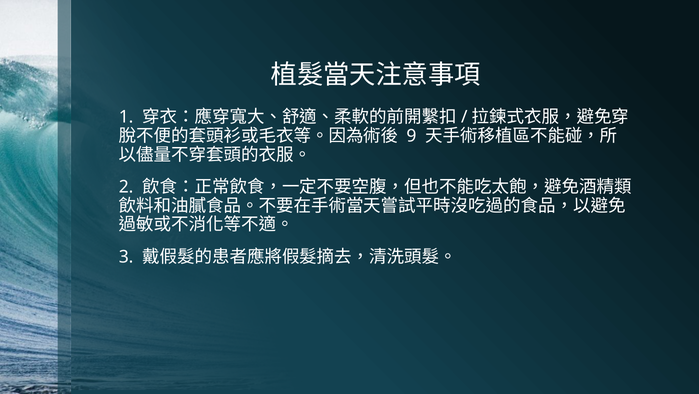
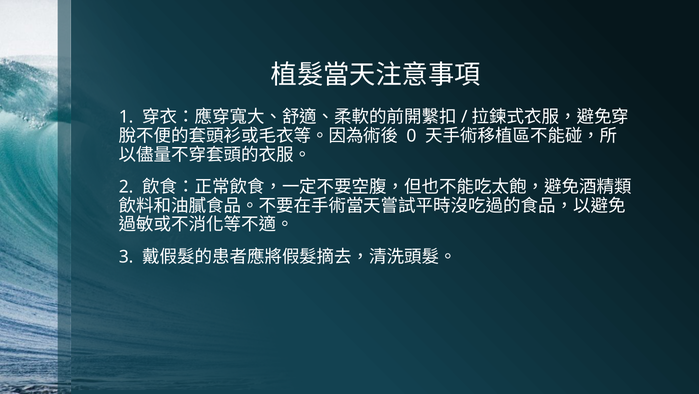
9: 9 -> 0 (411, 136)
